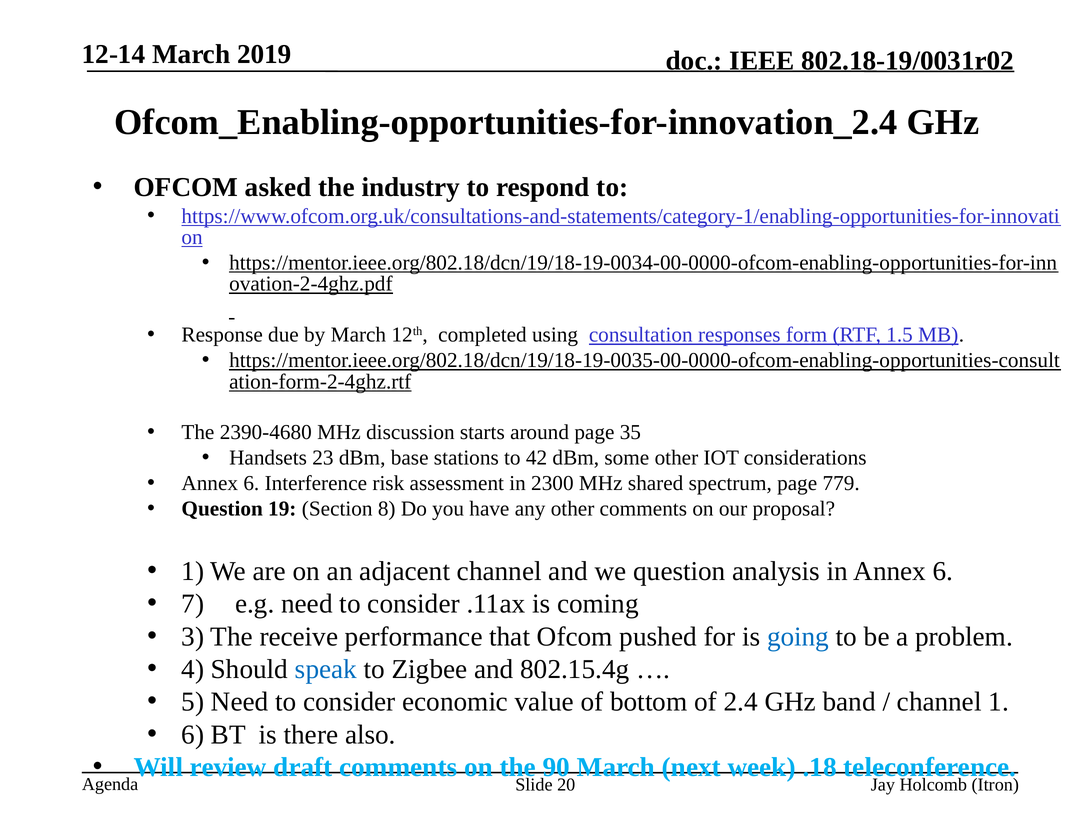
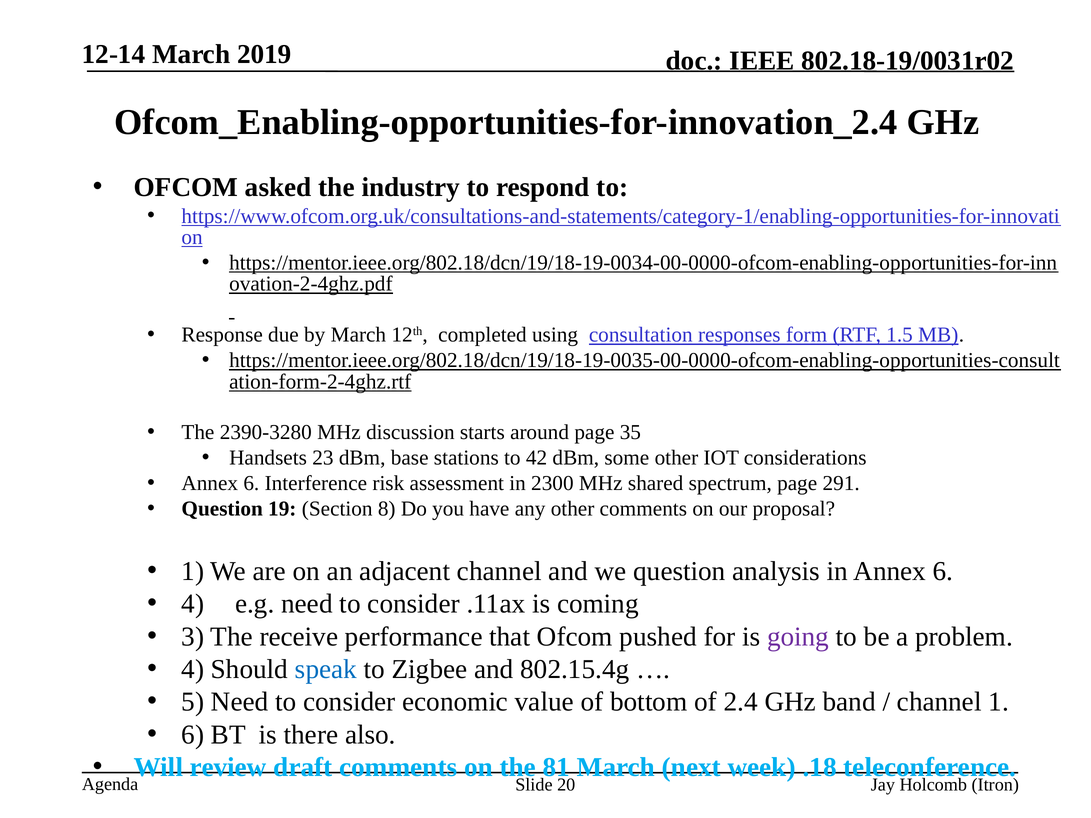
2390-4680: 2390-4680 -> 2390-3280 (266, 433)
779: 779 -> 291 (841, 484)
7: 7 -> 4 (193, 604)
going colour: blue -> purple (798, 637)
90: 90 -> 81 (556, 768)
